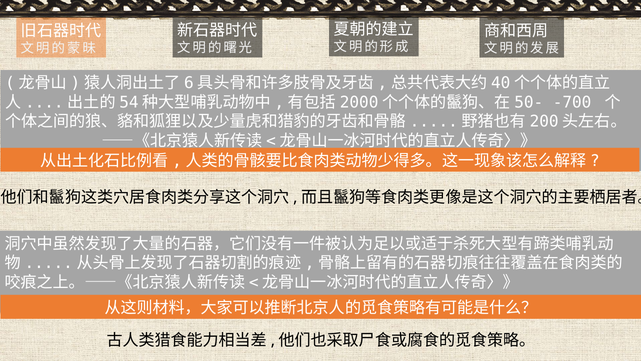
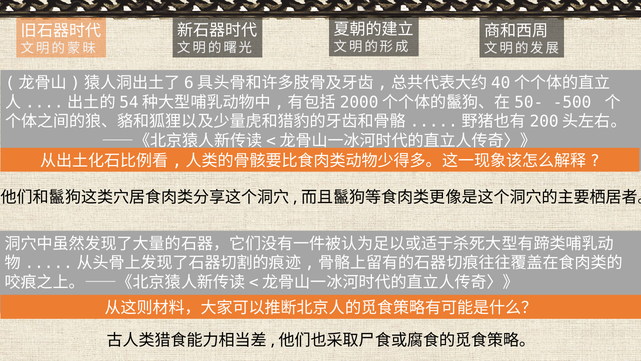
-700: -700 -> -500 (572, 102)
